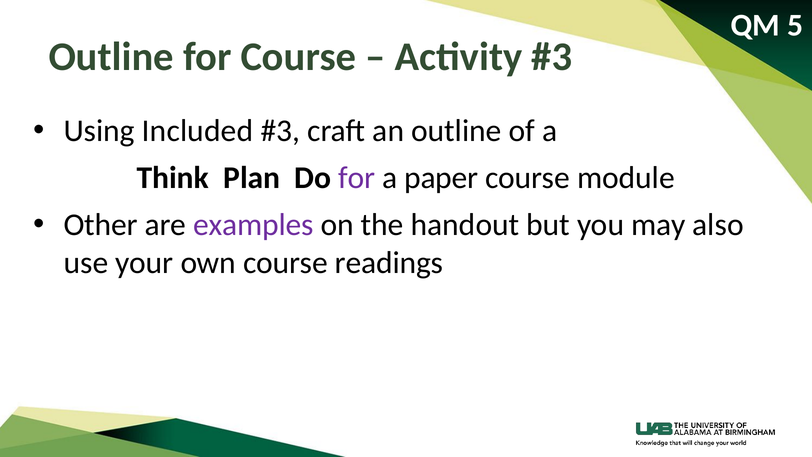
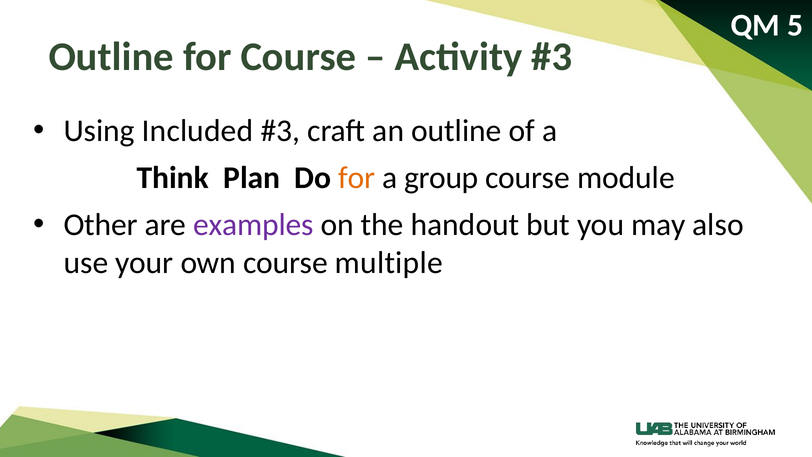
for colour: purple -> orange (357, 178)
paper: paper -> group (441, 178)
readings: readings -> multiple (389, 263)
